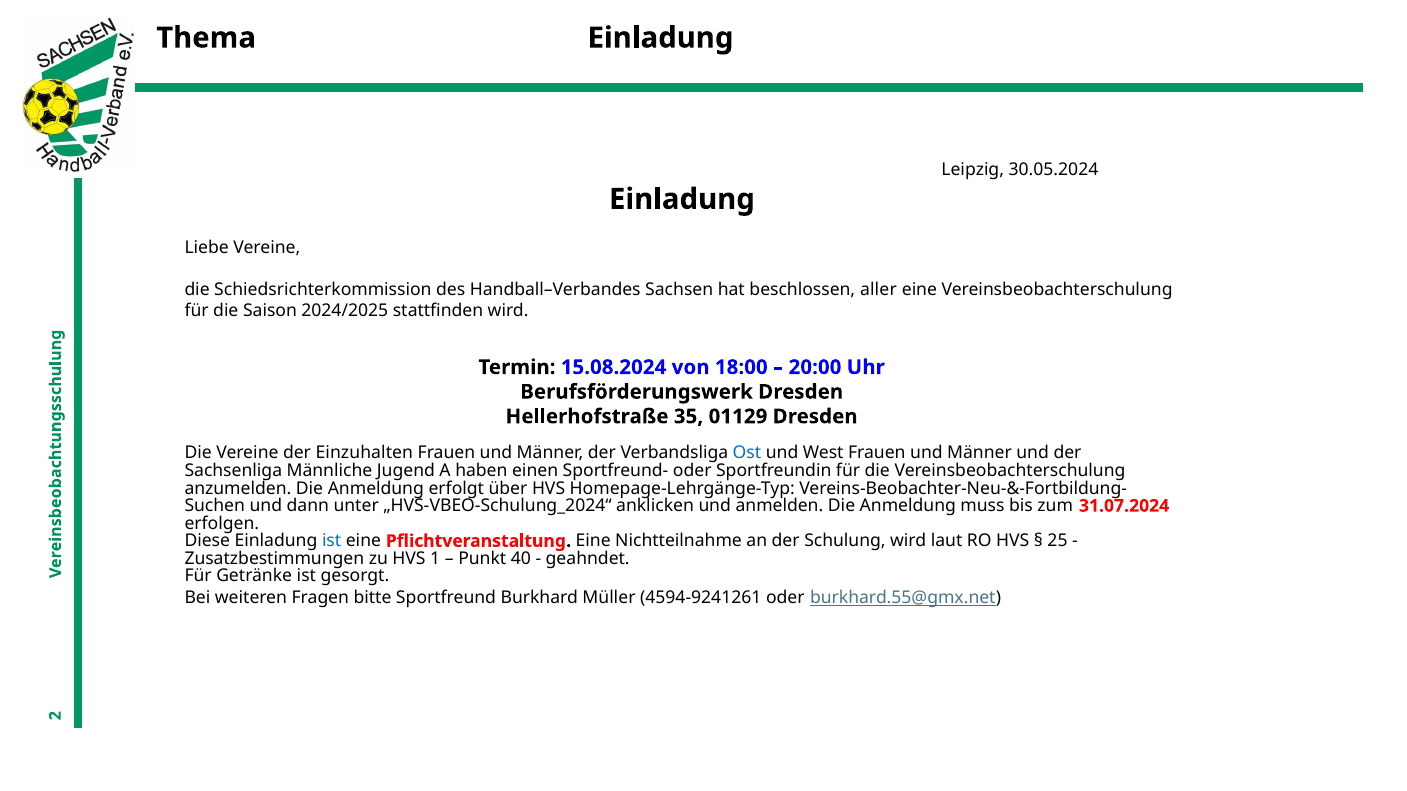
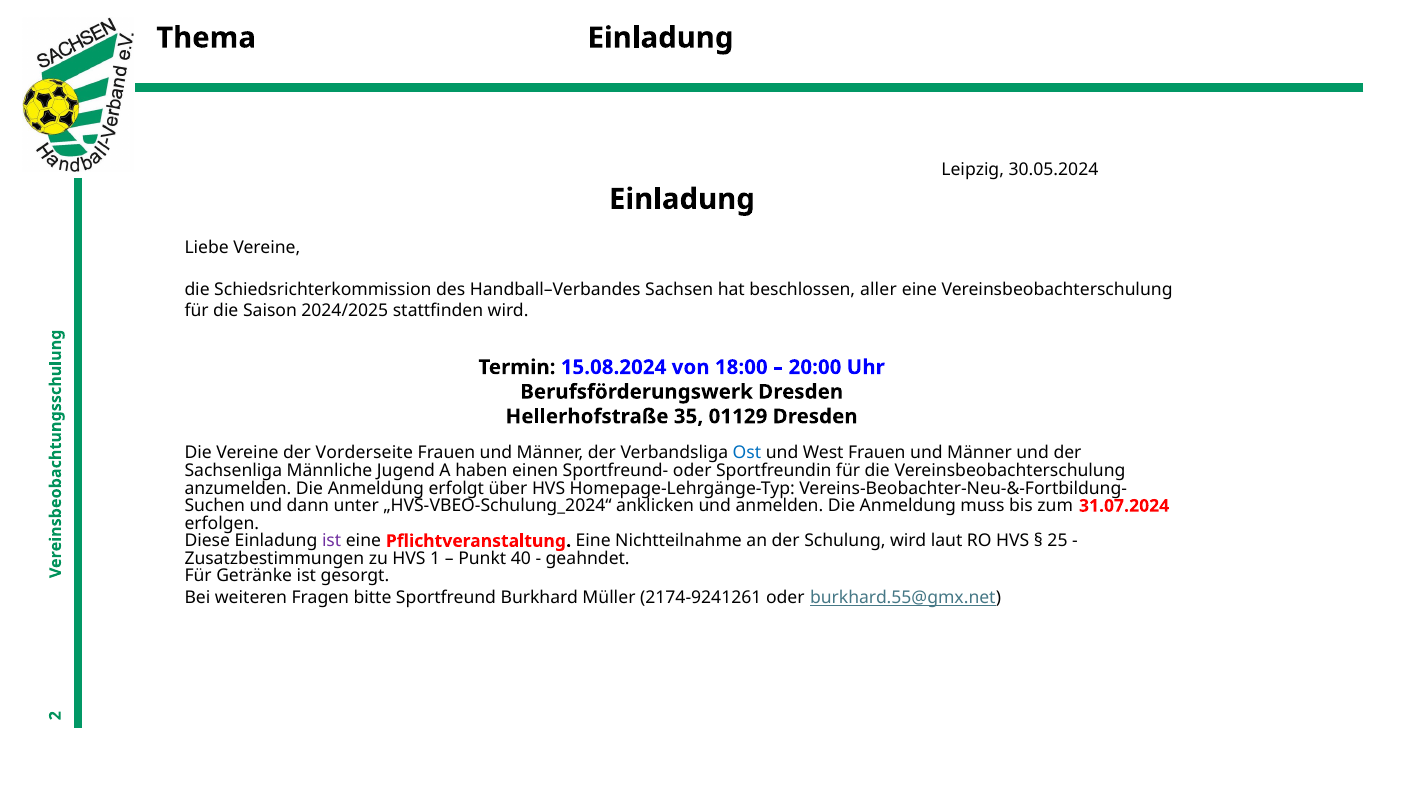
Einzuhalten: Einzuhalten -> Vorderseite (364, 453)
ist colour: blue -> purple (332, 541)
4594-9241261: 4594-9241261 -> 2174-9241261 (701, 598)
